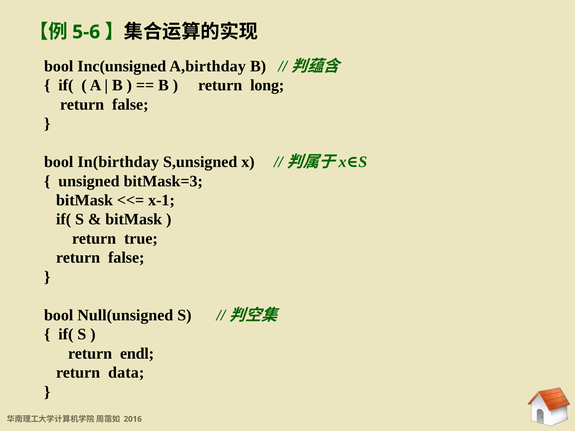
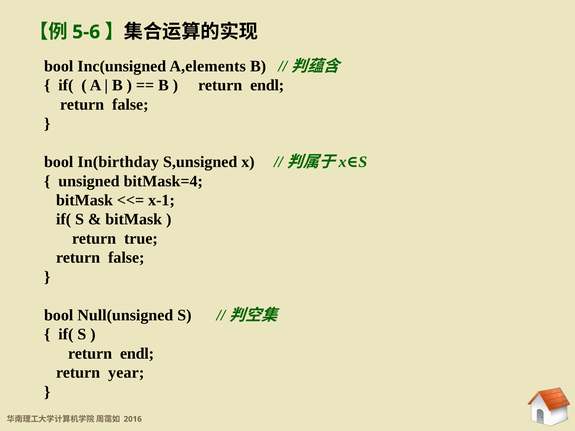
A,birthday: A,birthday -> A,elements (208, 66)
long: long -> endl (267, 85)
bitMask=3: bitMask=3 -> bitMask=4 (163, 181)
data: data -> year (126, 373)
